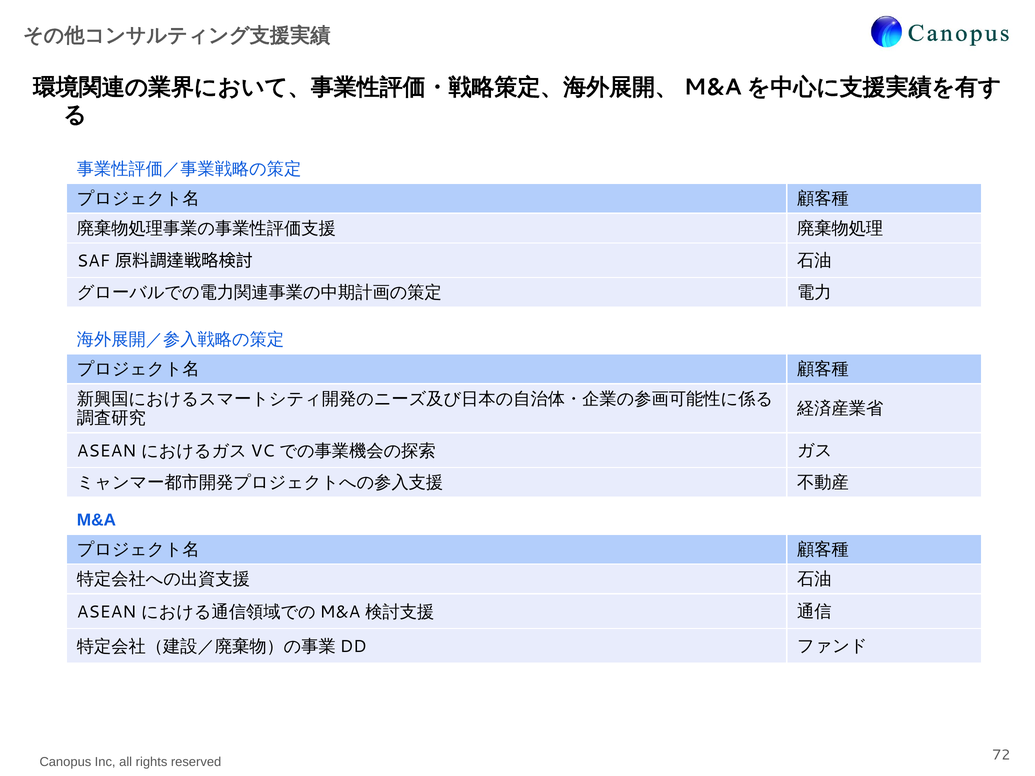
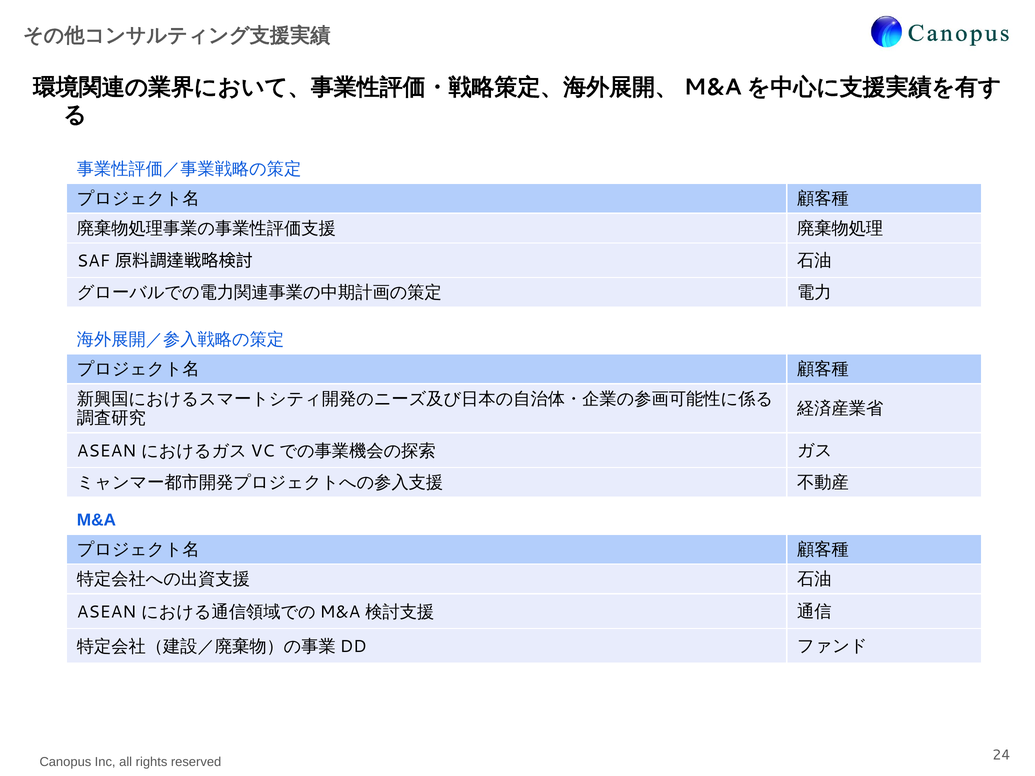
72: 72 -> 24 (1001, 755)
